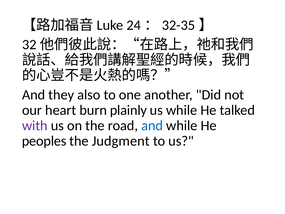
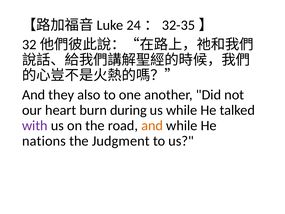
plainly: plainly -> during (128, 110)
and colour: blue -> orange (152, 125)
peoples: peoples -> nations (44, 141)
